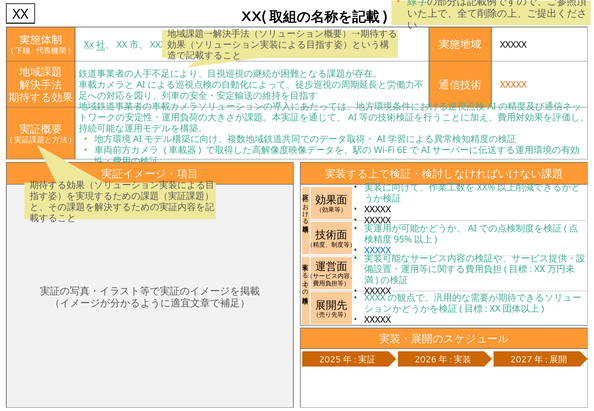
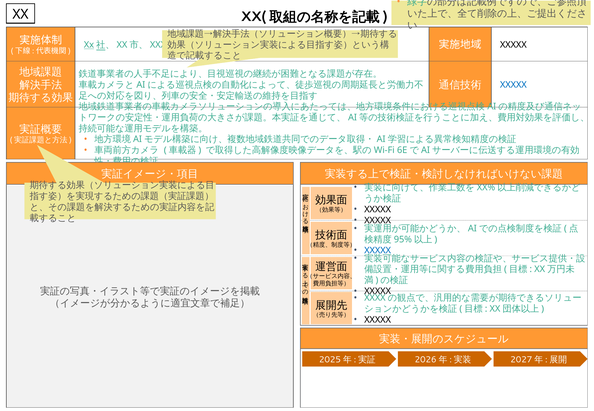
XXXXX colour: orange -> blue (513, 85)
